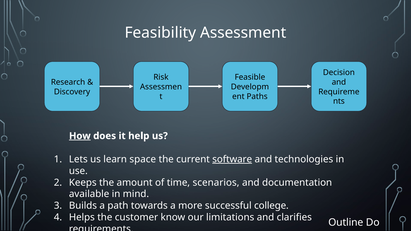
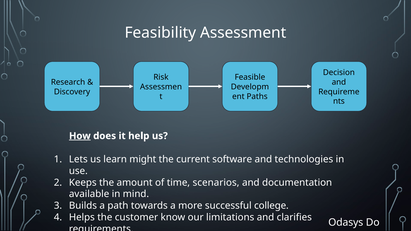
space: space -> might (143, 159)
software underline: present -> none (232, 159)
Outline: Outline -> Odasys (346, 223)
